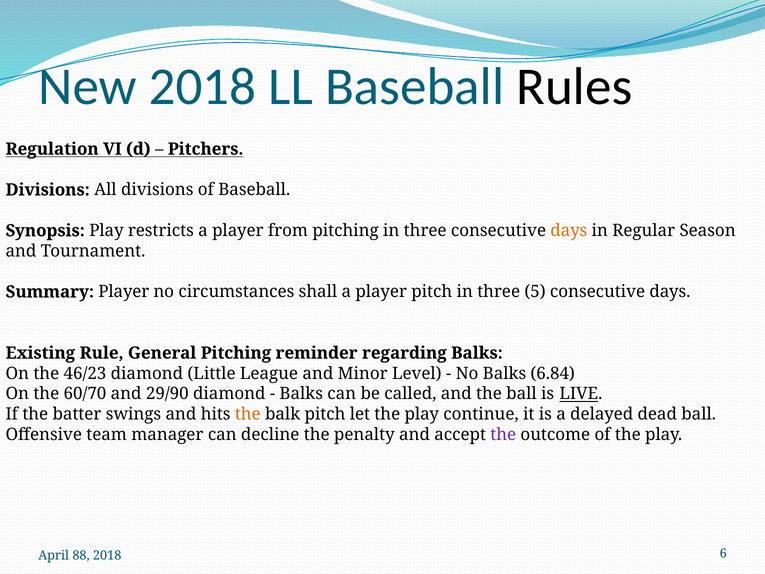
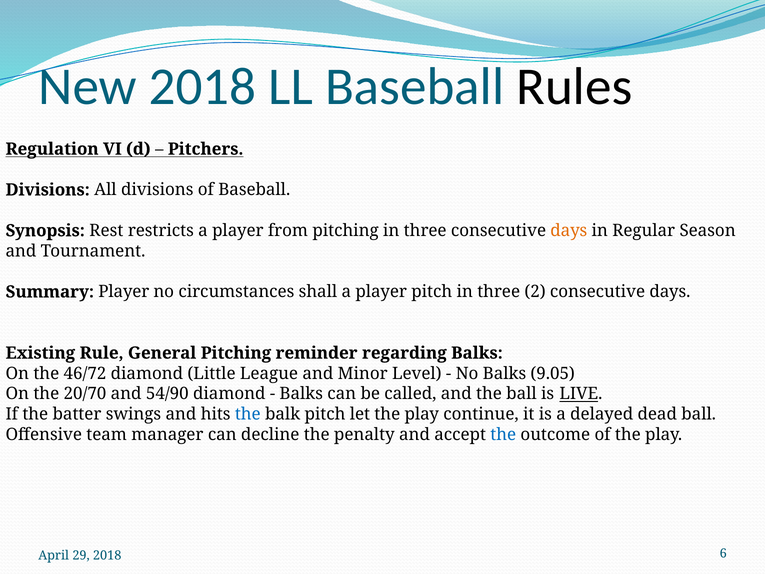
Synopsis Play: Play -> Rest (106, 231)
5: 5 -> 2 (535, 292)
46/23: 46/23 -> 46/72 (85, 373)
6.84: 6.84 -> 9.05 (553, 373)
60/70: 60/70 -> 20/70 (85, 394)
29/90: 29/90 -> 54/90 (167, 394)
the colour: orange -> blue (248, 414)
the colour: purple -> blue (503, 434)
88: 88 -> 29 (81, 556)
